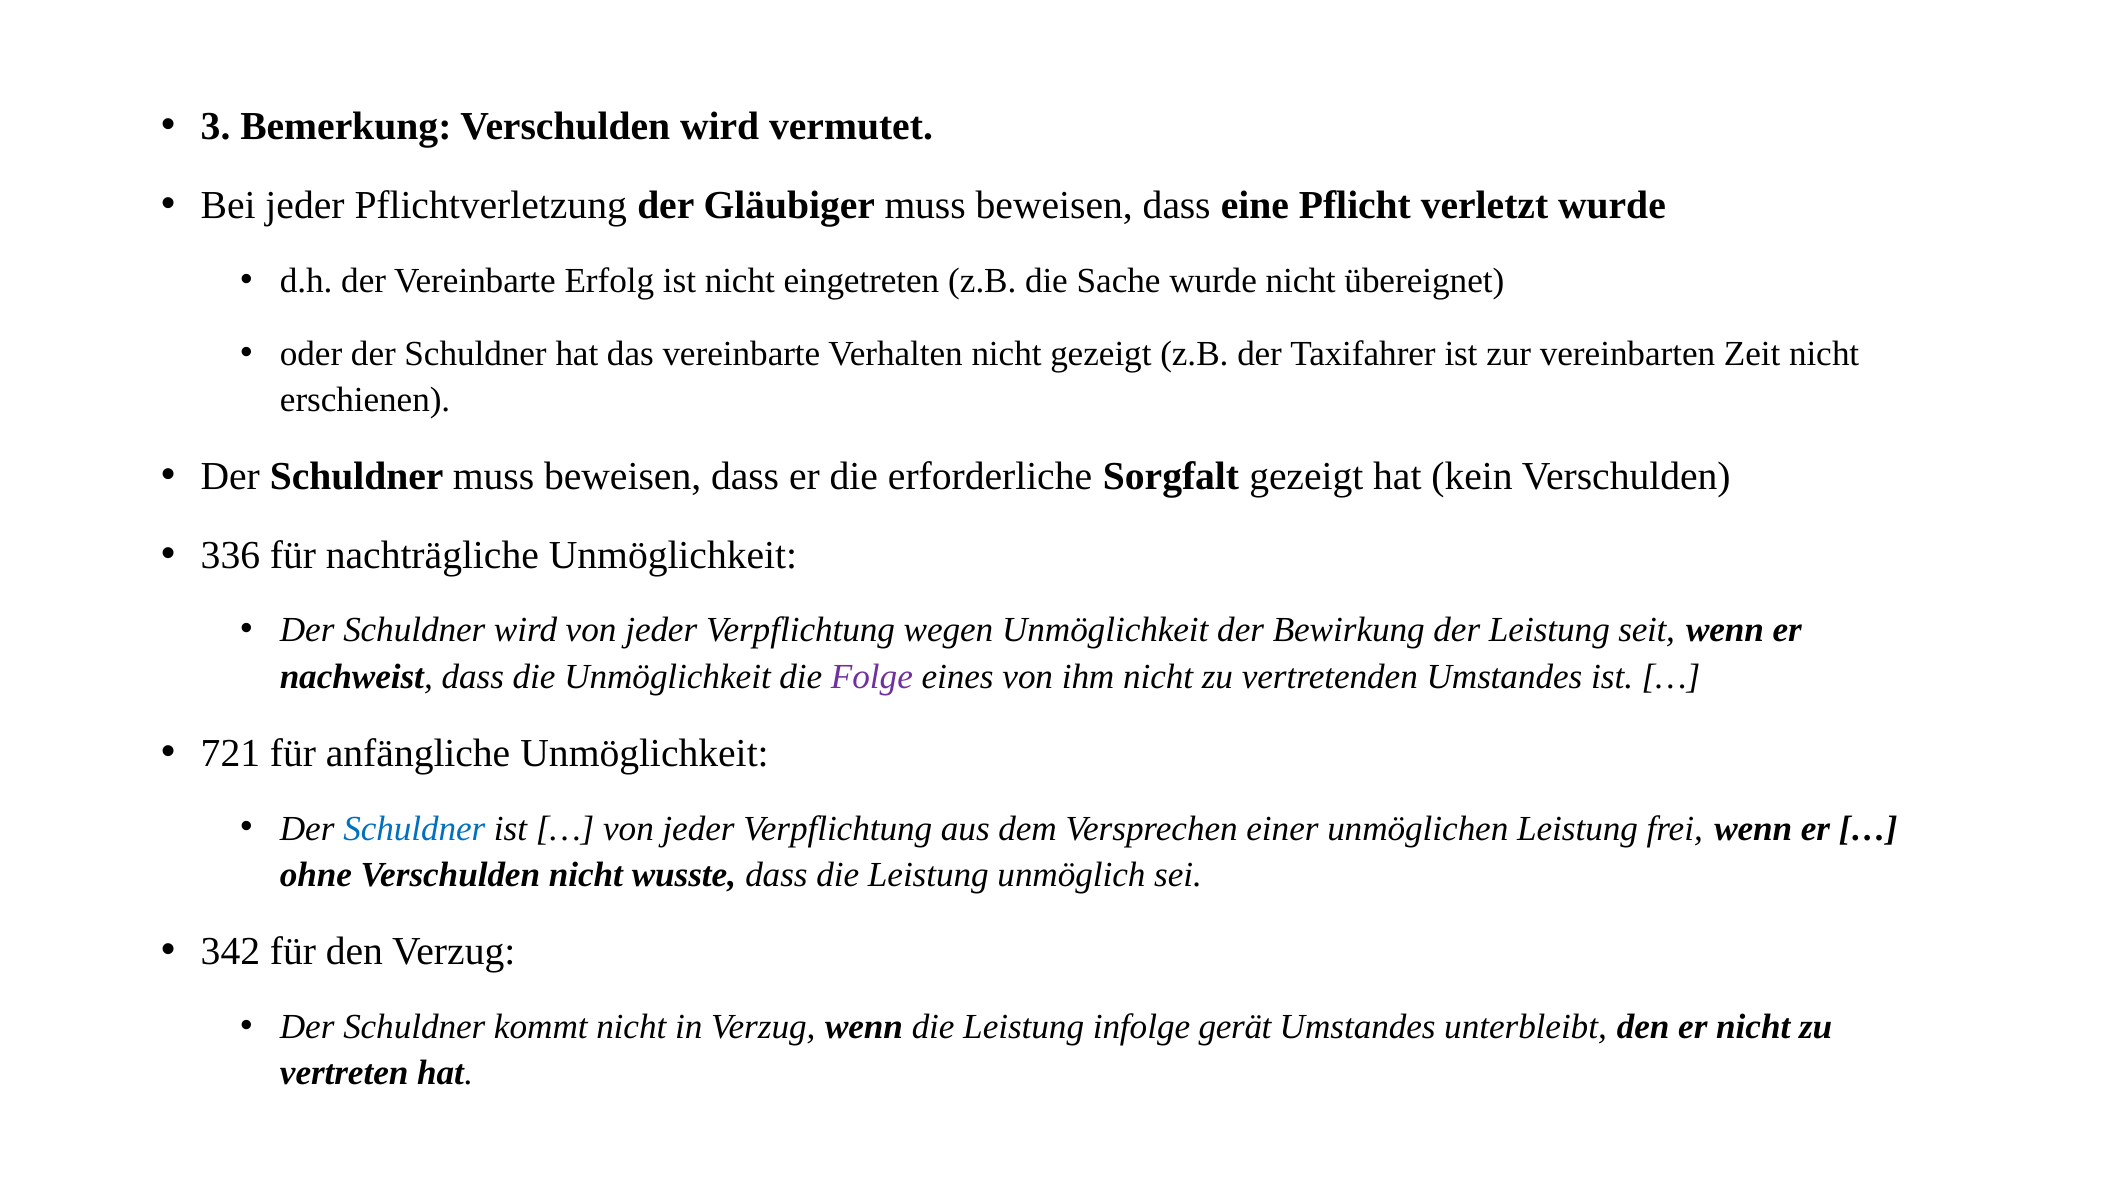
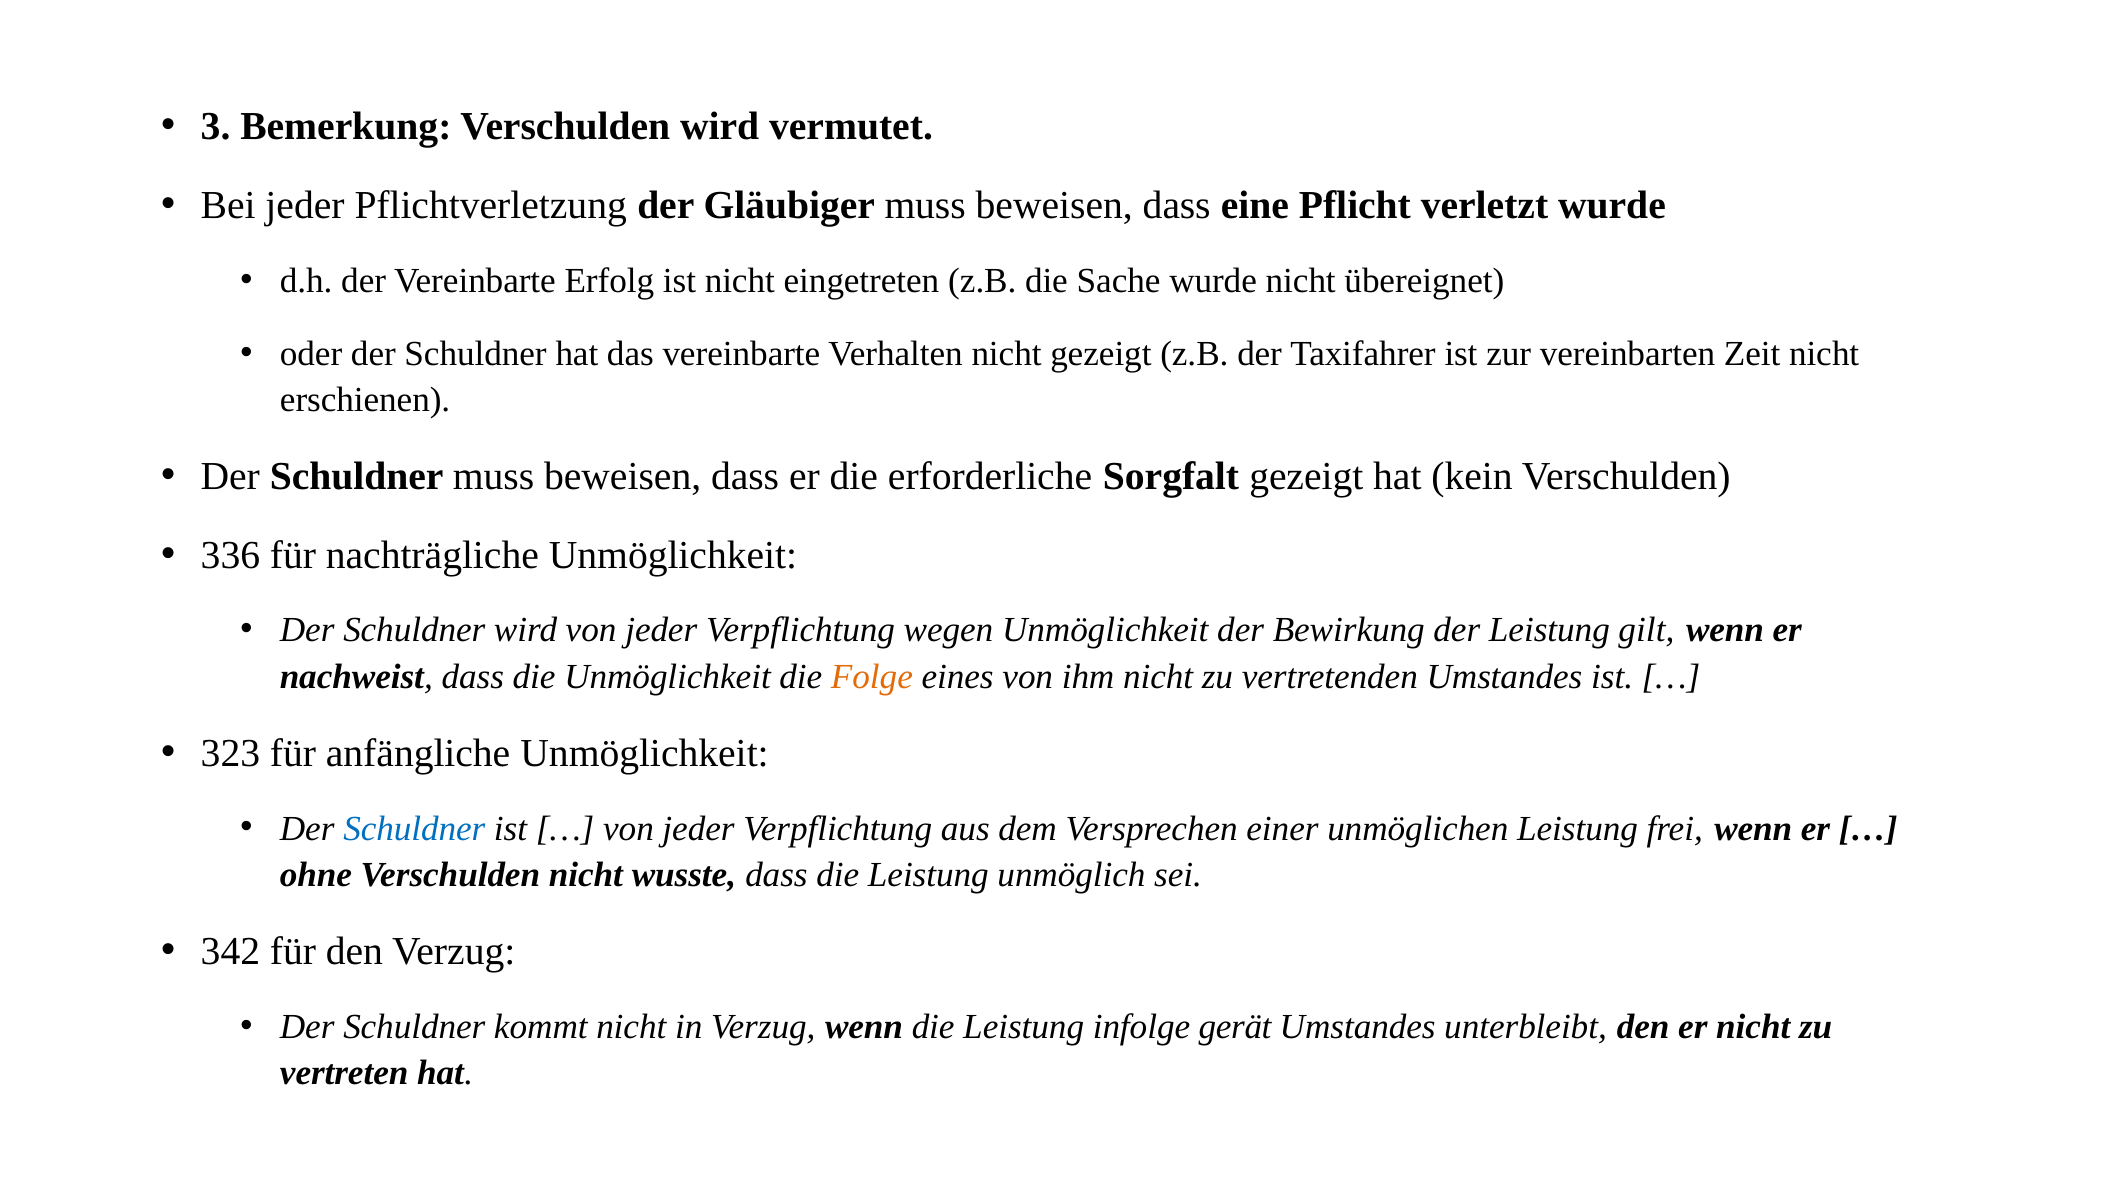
seit: seit -> gilt (1646, 630)
Folge colour: purple -> orange (872, 676)
721: 721 -> 323 (230, 753)
